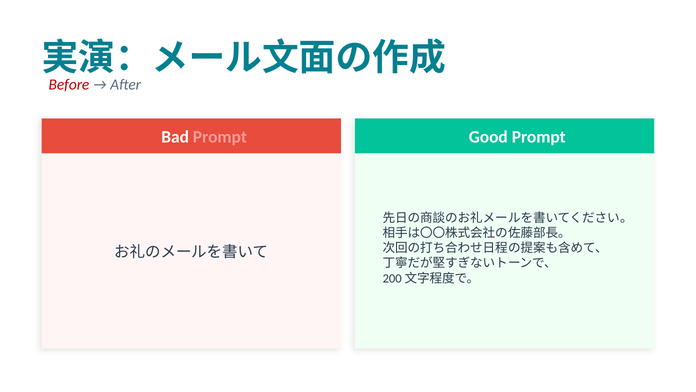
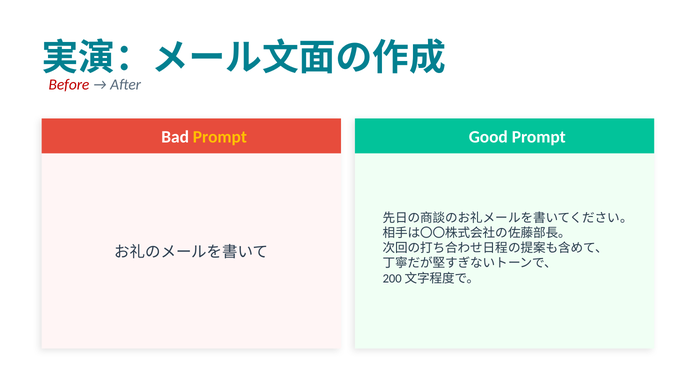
Prompt colour: pink -> yellow (220, 137)
